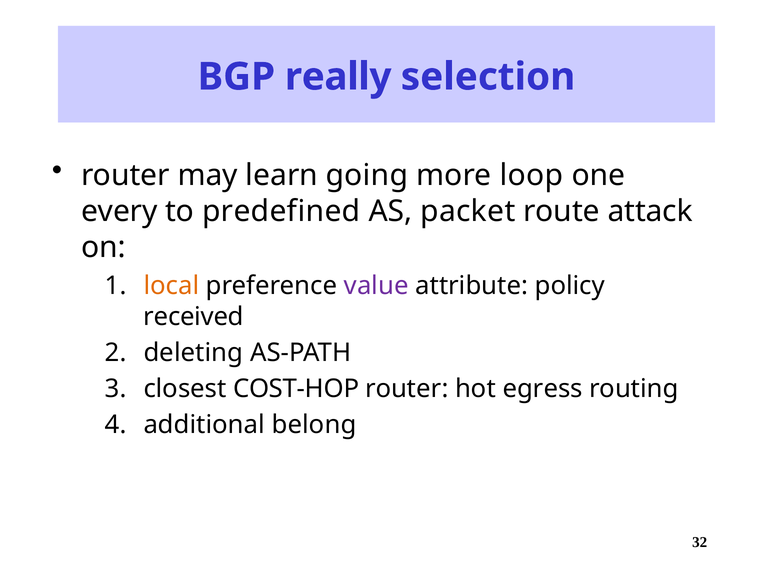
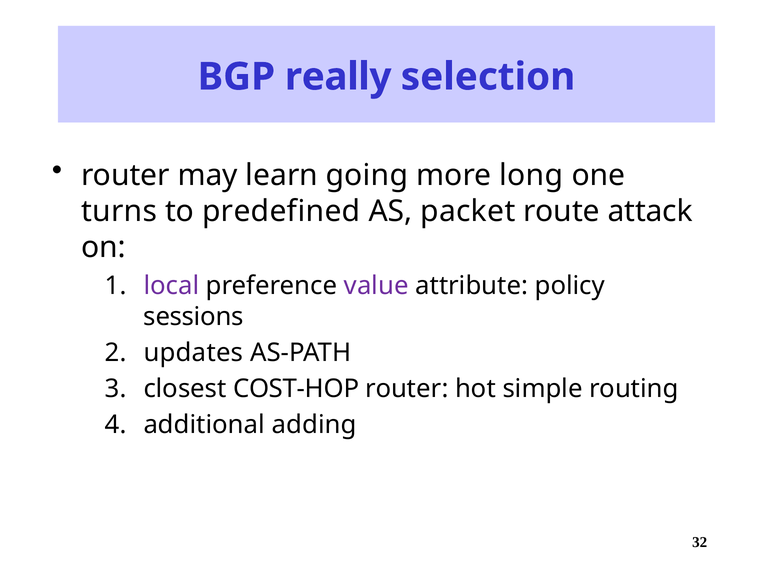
loop: loop -> long (531, 175)
every: every -> turns (119, 211)
local colour: orange -> purple (171, 286)
received: received -> sessions (194, 317)
deleting: deleting -> updates (193, 353)
egress: egress -> simple (543, 389)
belong: belong -> adding (314, 425)
